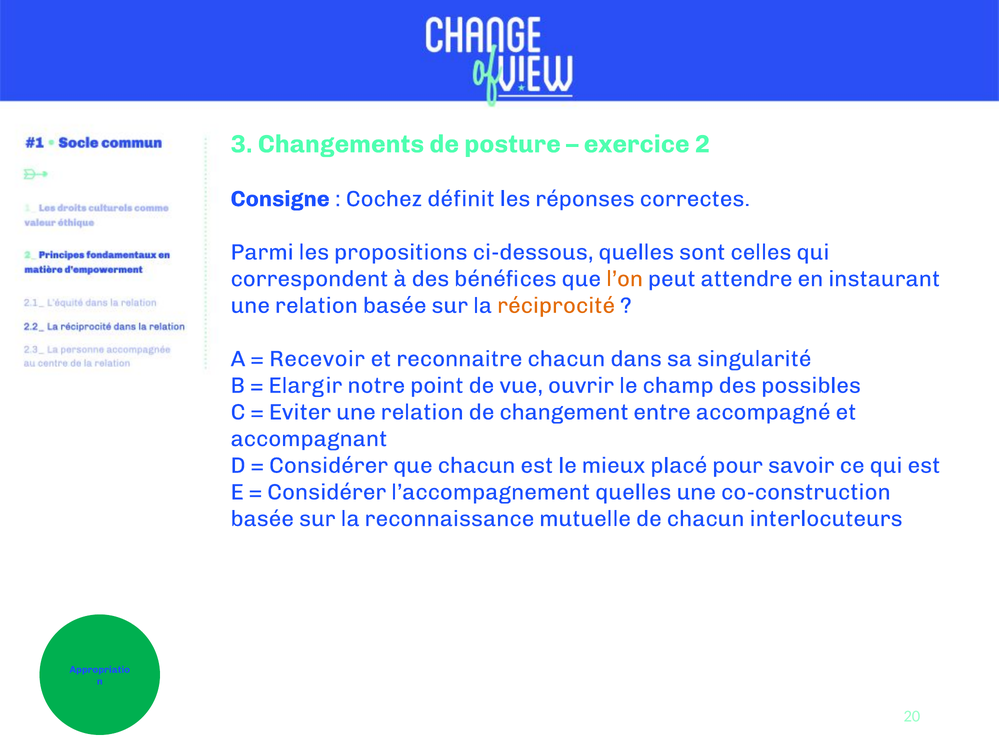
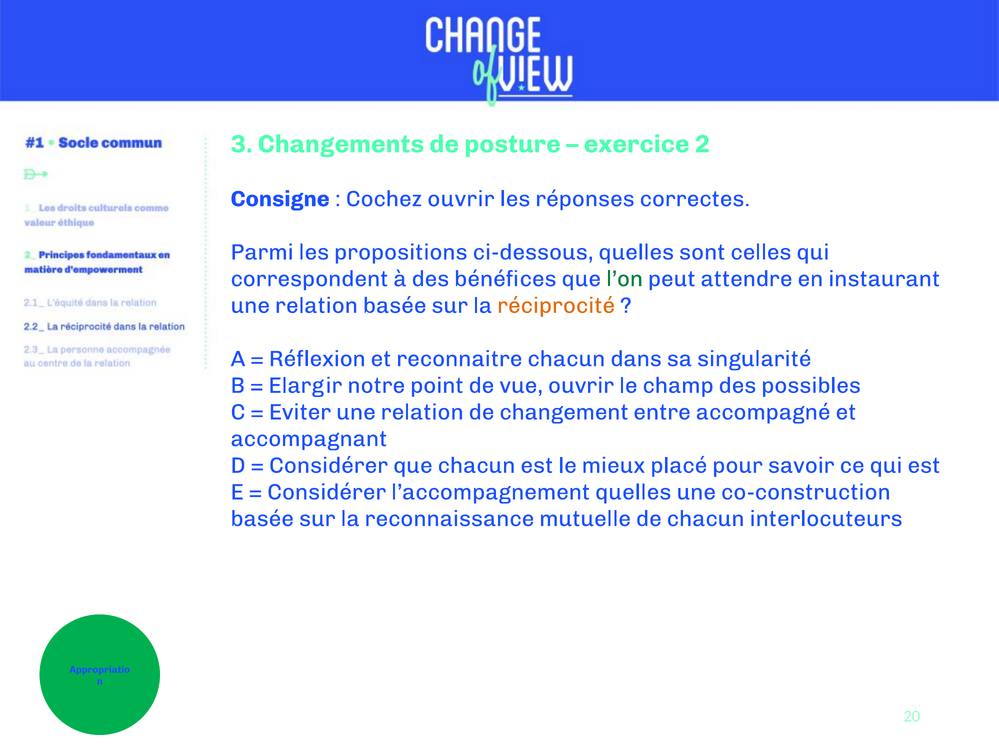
Cochez définit: définit -> ouvrir (461, 199)
l’on colour: orange -> green (625, 279)
Recevoir: Recevoir -> Réflexion (317, 358)
